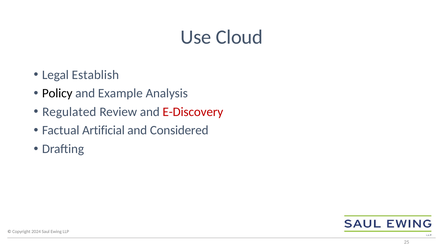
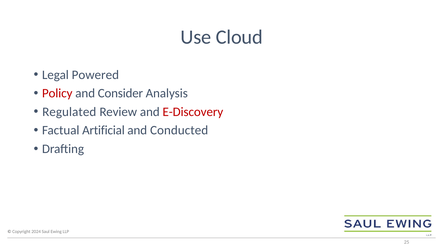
Establish: Establish -> Powered (95, 75)
Policy colour: black -> red (57, 93)
Example: Example -> Consider (120, 93)
Considered: Considered -> Conducted (179, 130)
